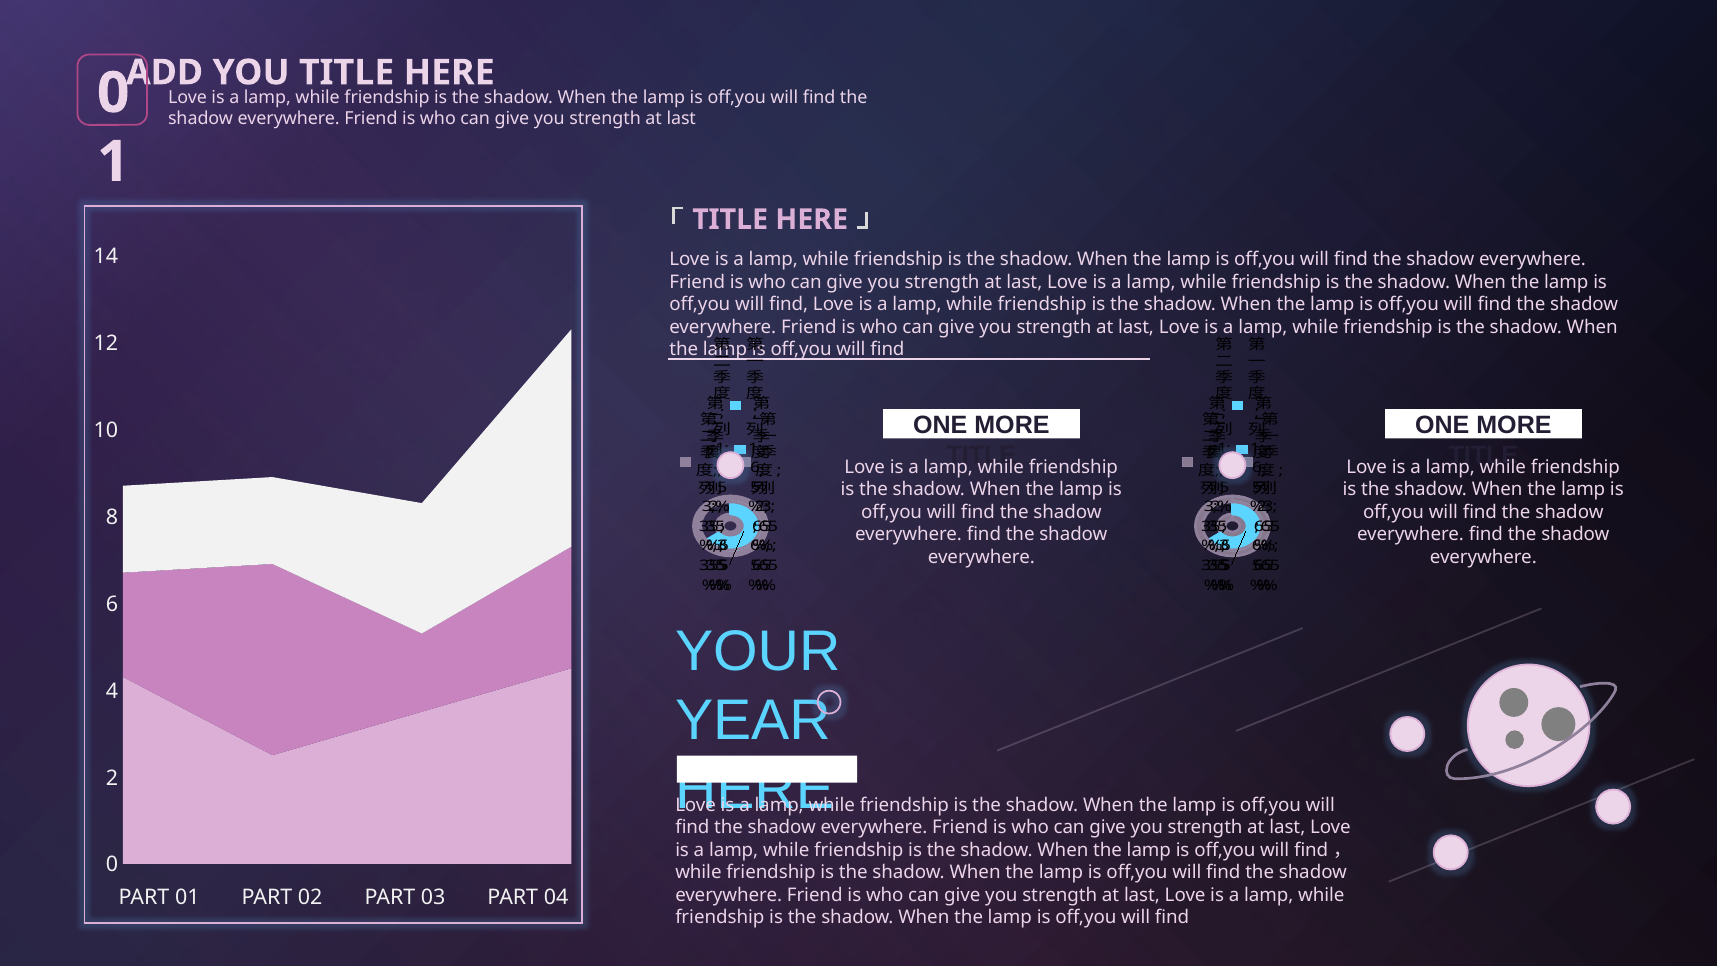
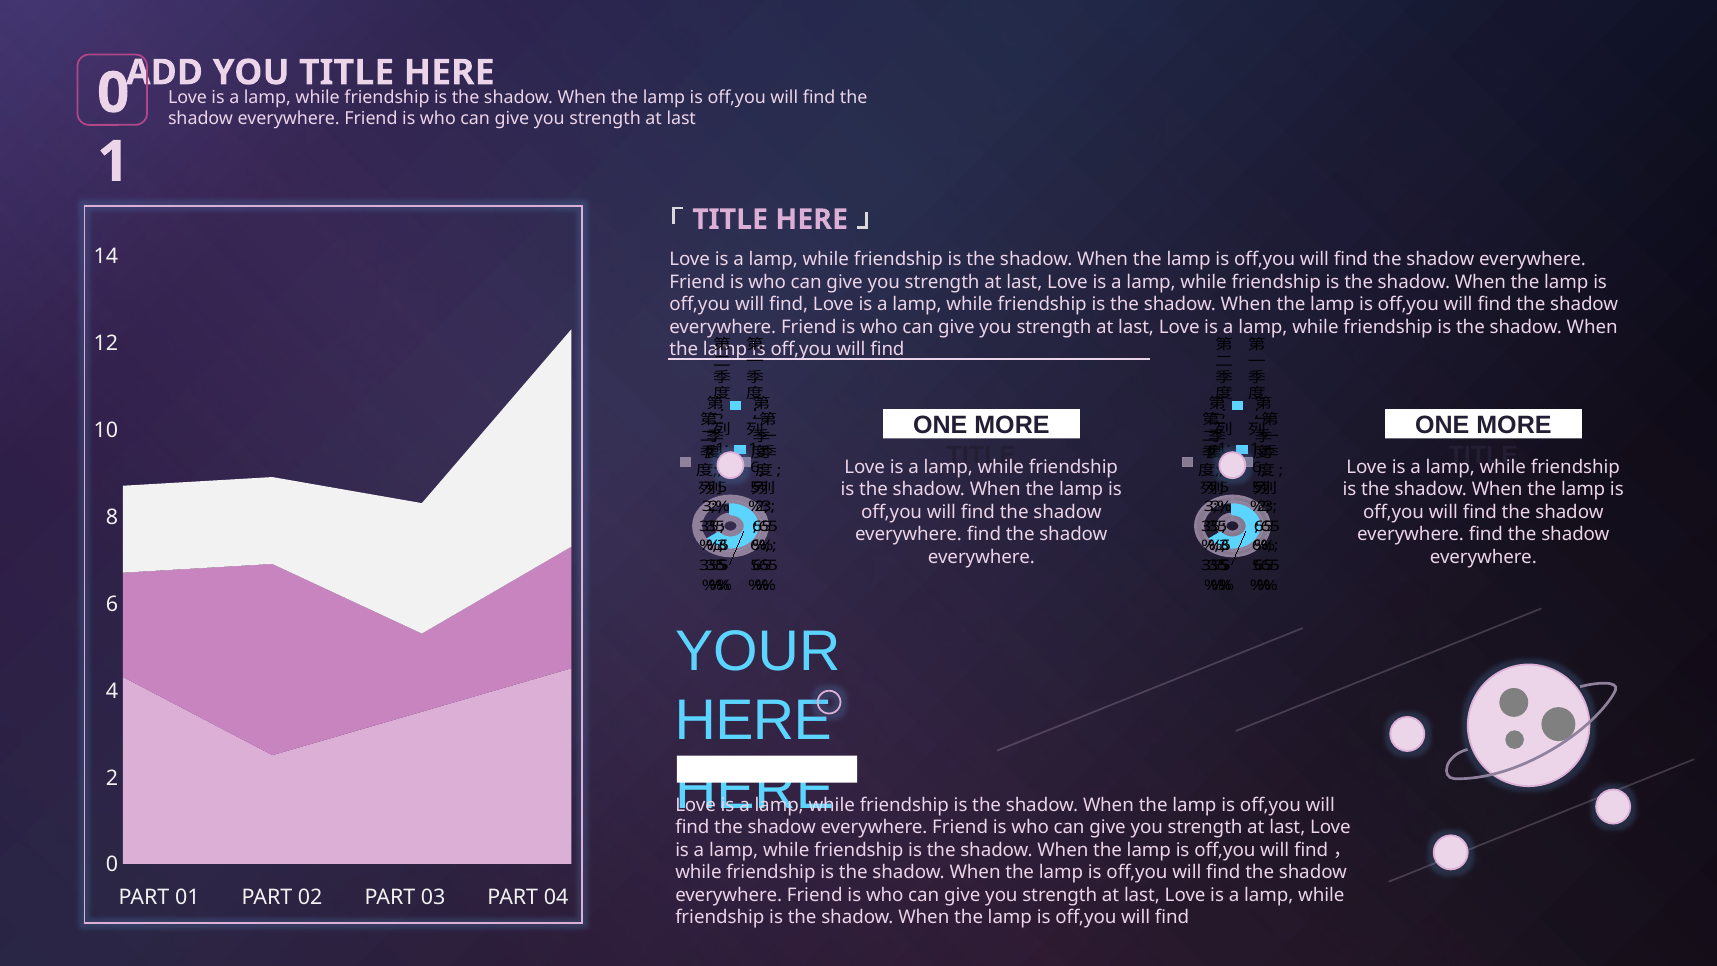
YEAR: YEAR -> HERE (753, 720)
